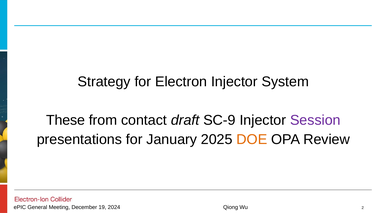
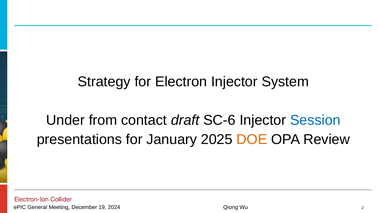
These: These -> Under (66, 120)
SC-9: SC-9 -> SC-6 (219, 120)
Session colour: purple -> blue (315, 120)
